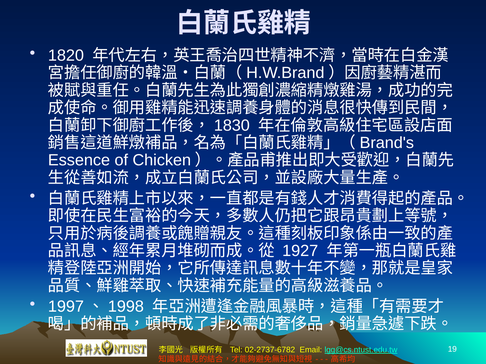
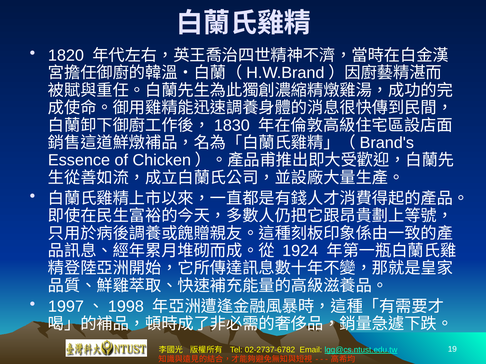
1927: 1927 -> 1924 (300, 251)
